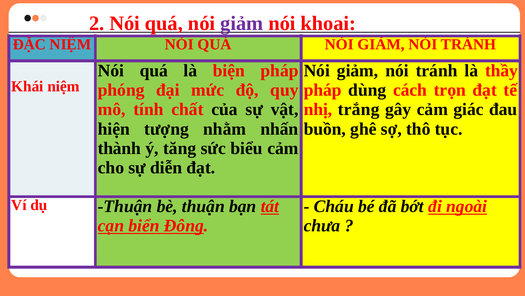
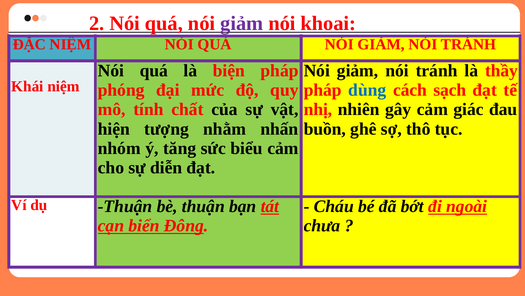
dùng colour: black -> blue (367, 90)
trọn: trọn -> sạch (450, 90)
trắng: trắng -> nhiên (359, 109)
thành: thành -> nhóm (119, 148)
